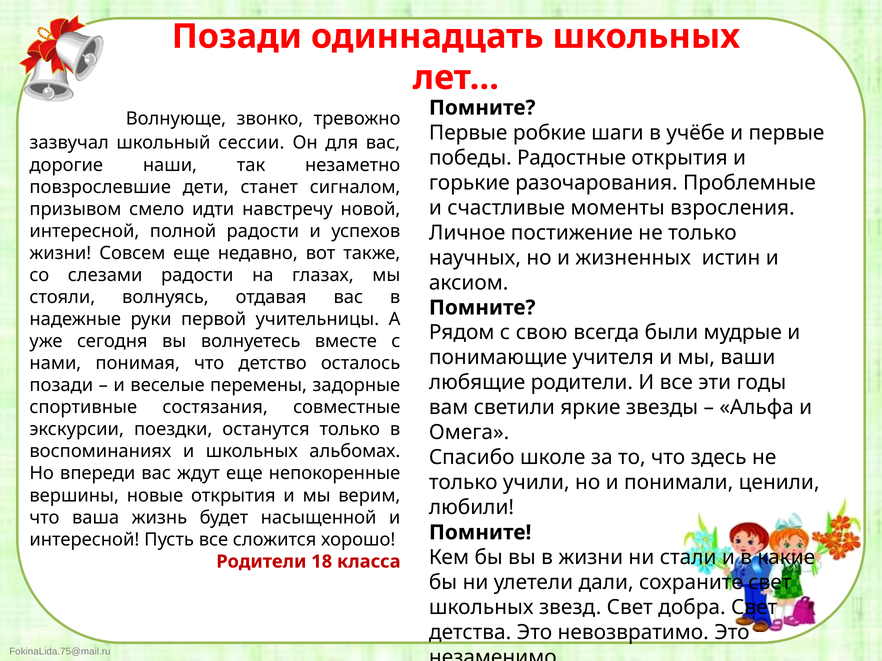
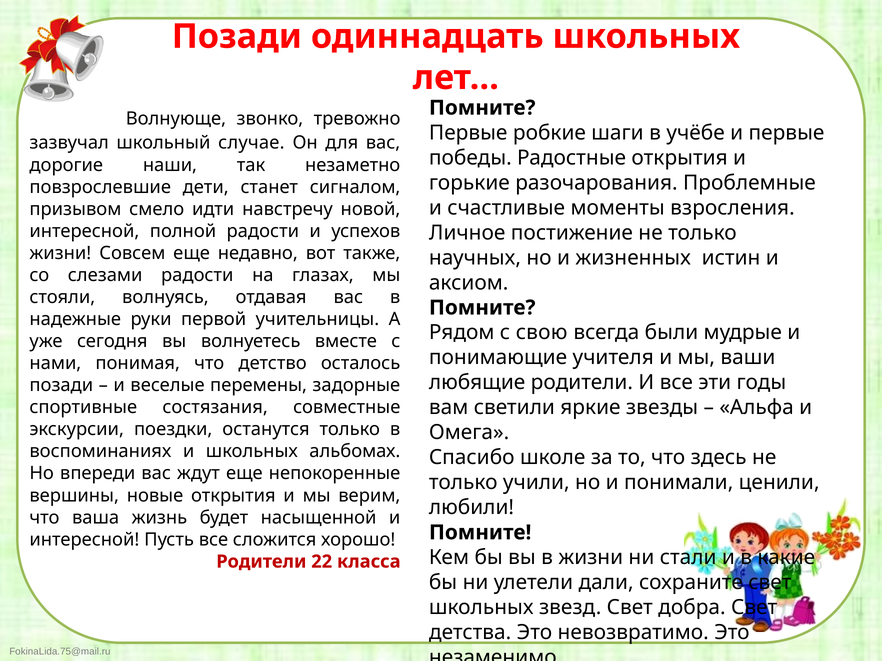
сессии: сессии -> случае (251, 143)
18: 18 -> 22 (322, 562)
